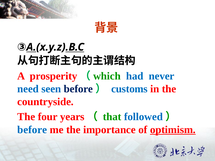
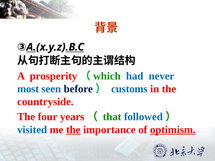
need: need -> most (28, 89)
before: before -> visited (32, 130)
the underline: none -> present (73, 130)
